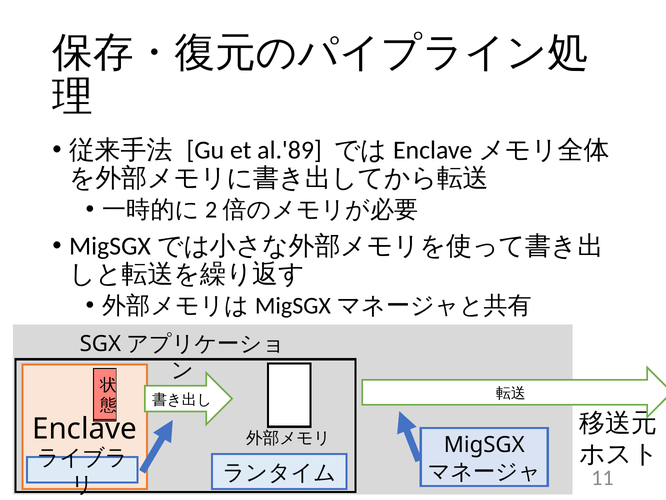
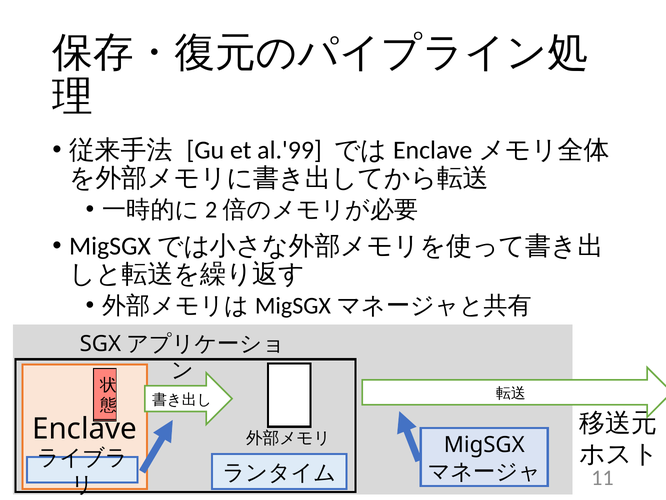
al.'89: al.'89 -> al.'99 (290, 150)
